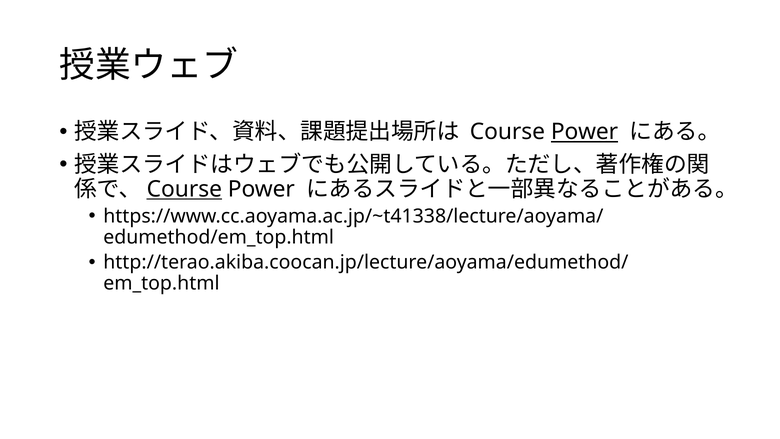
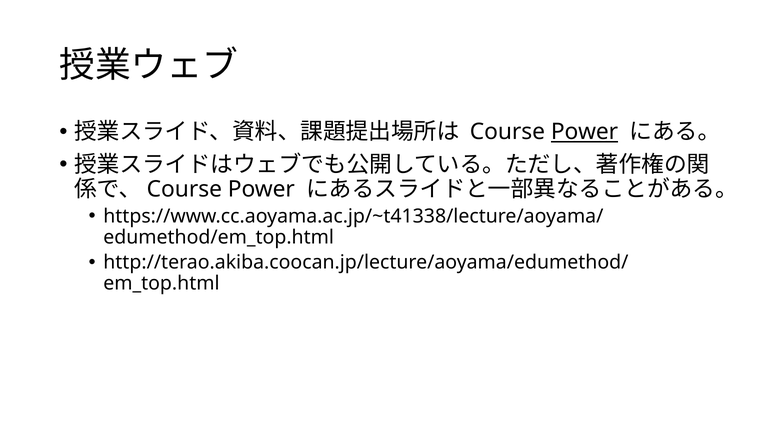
Course underline: present -> none (184, 189)
